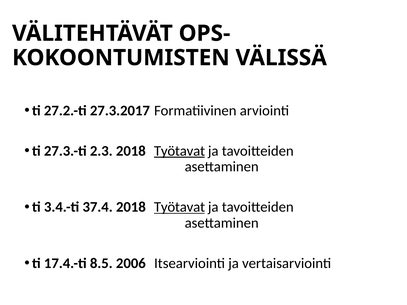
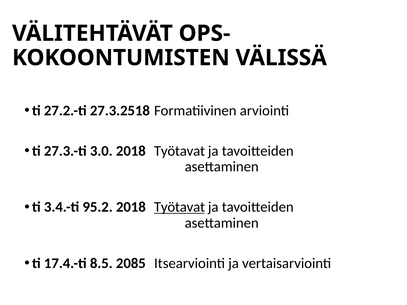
27.3.2017: 27.3.2017 -> 27.3.2518 (120, 111)
2.3: 2.3 -> 3.0 (101, 151)
Työtavat underline: present -> none (179, 151)
37.4: 37.4 -> 95.2 (98, 207)
2006: 2006 -> 2085 (131, 263)
